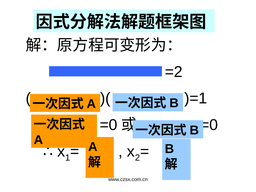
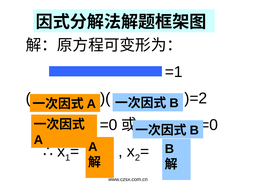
=2: =2 -> =1 (174, 72)
)=1: )=1 -> )=2 (196, 98)
